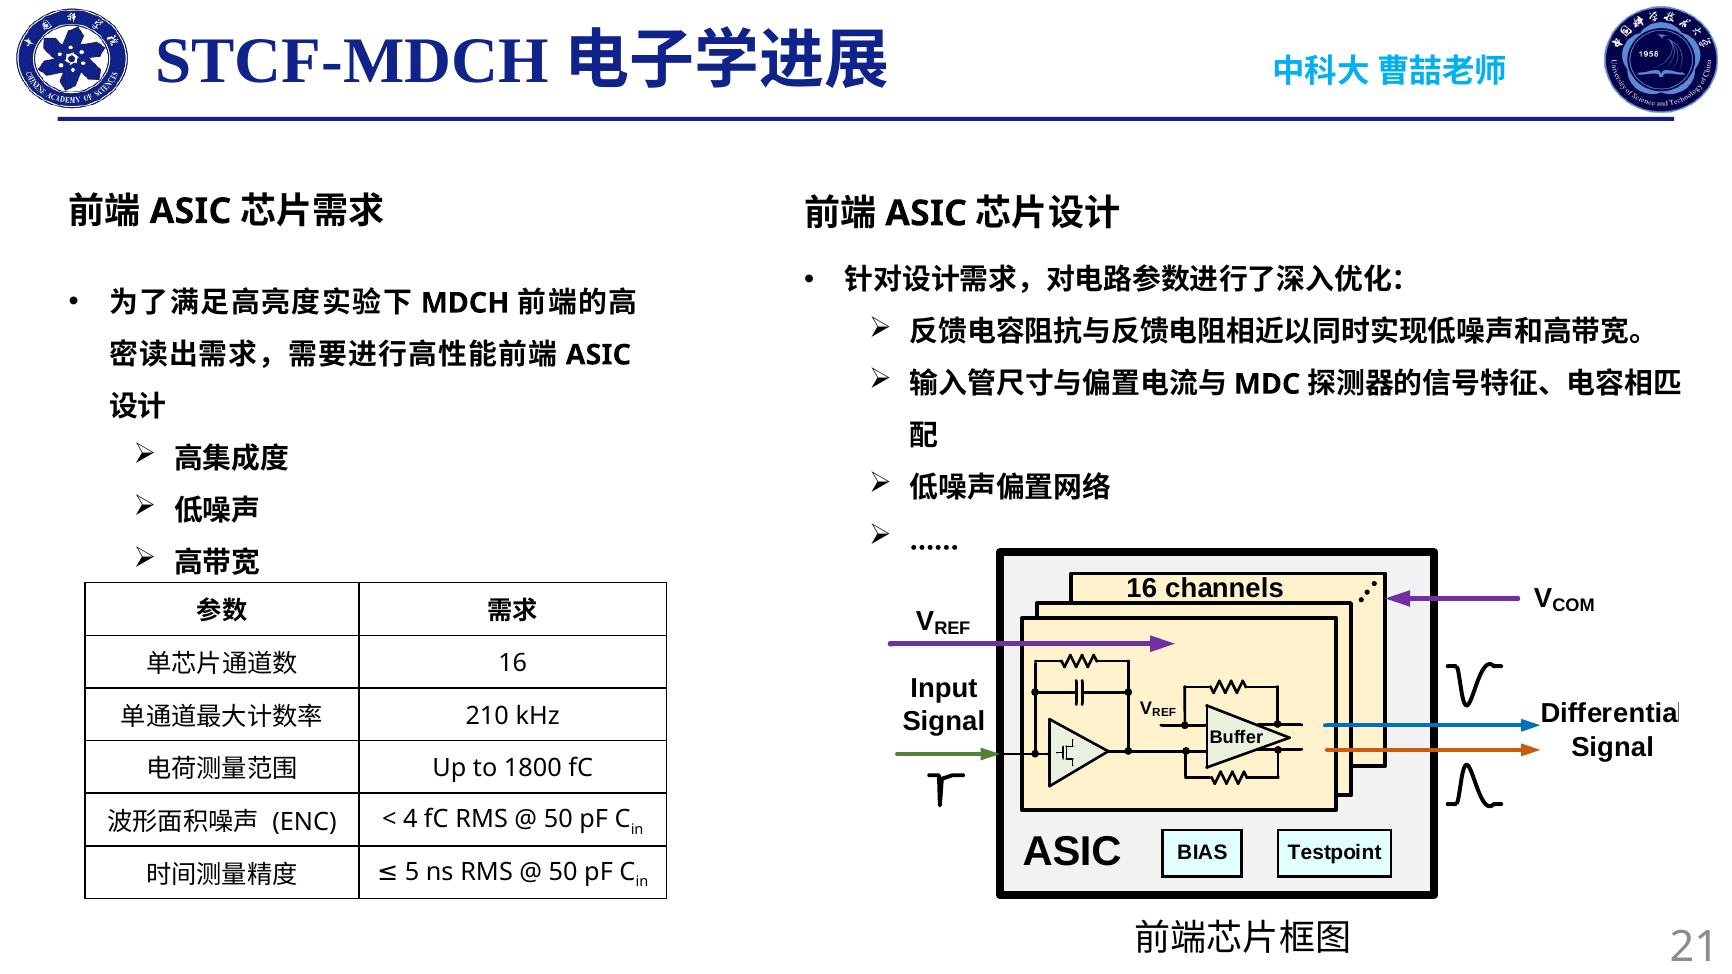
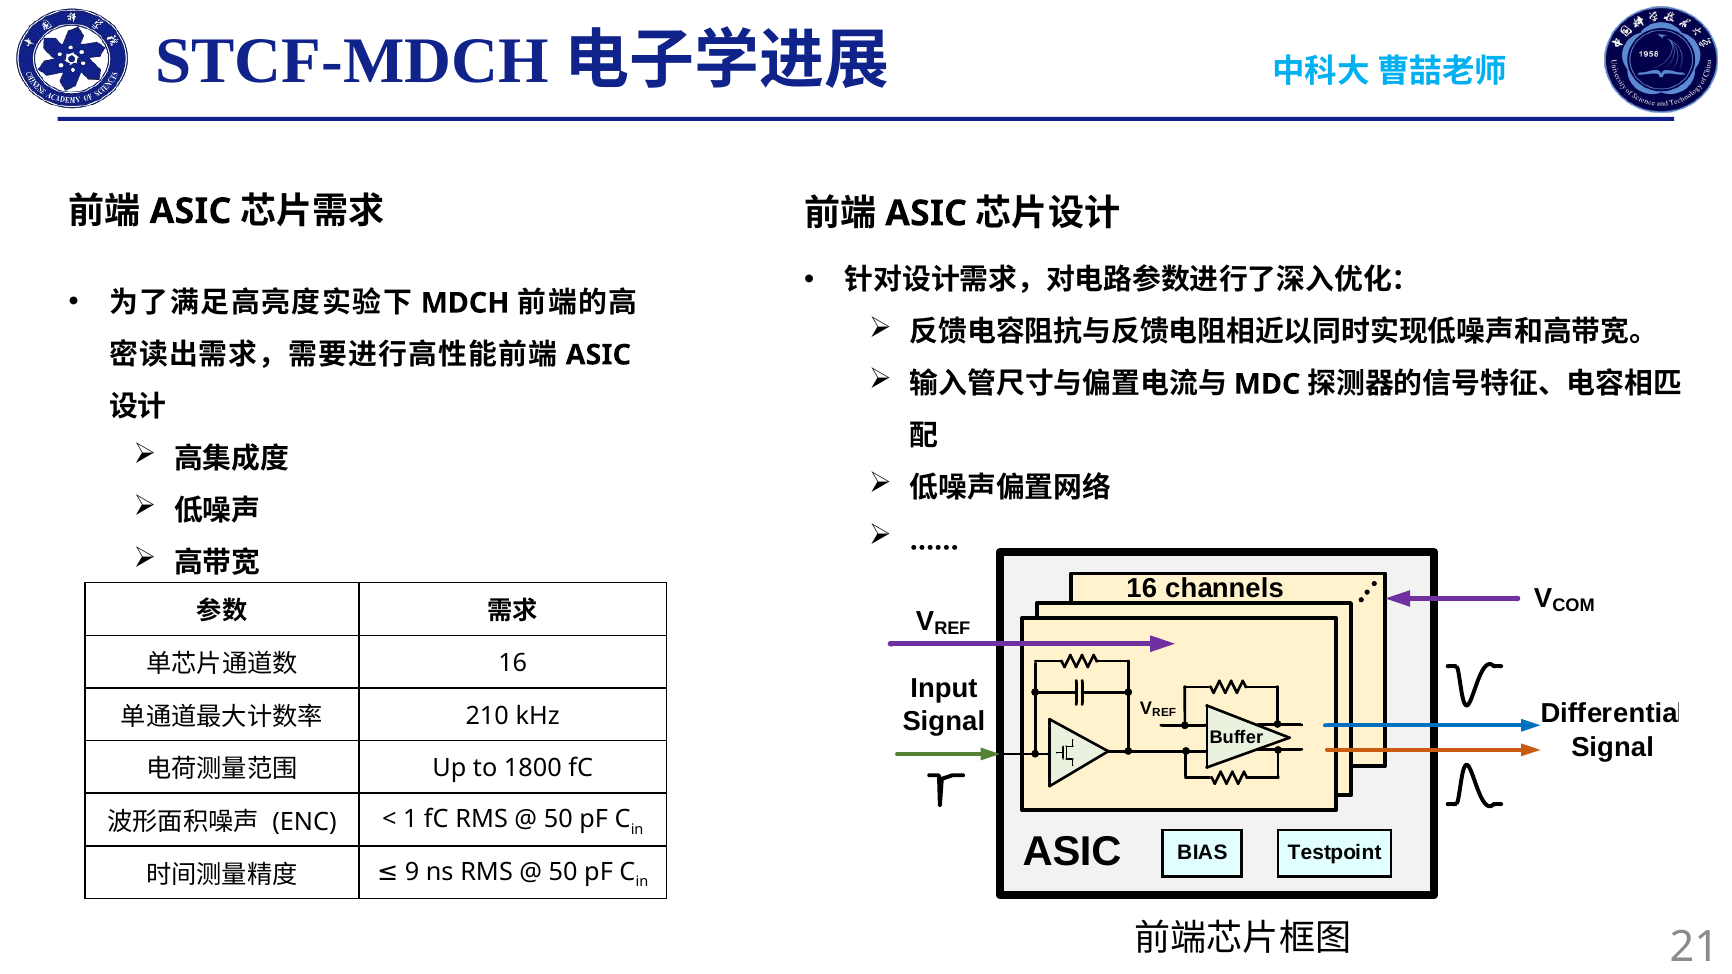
4: 4 -> 1 (410, 820)
5: 5 -> 9 (412, 872)
